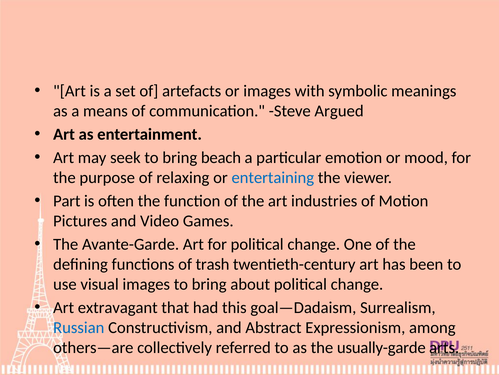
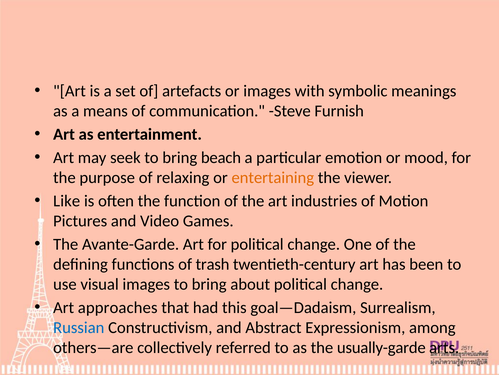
Argued: Argued -> Furnish (339, 111)
entertaining colour: blue -> orange (273, 177)
Part: Part -> Like (67, 200)
extravagant: extravagant -> approaches (118, 307)
